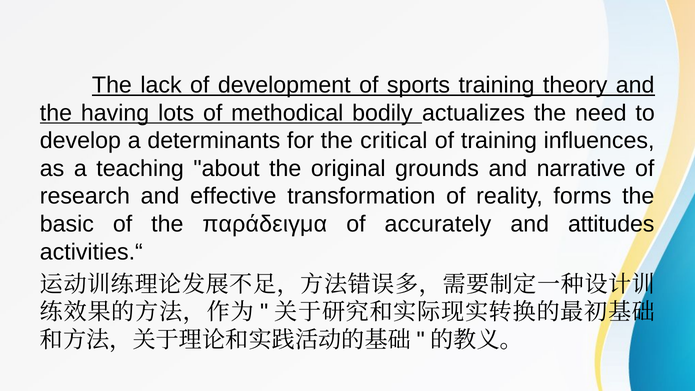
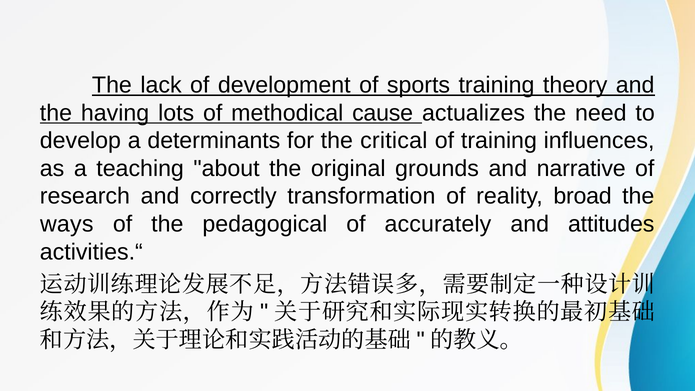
bodily: bodily -> cause (383, 113)
effective: effective -> correctly (233, 196)
forms: forms -> broad (583, 196)
basic: basic -> ways (67, 224)
παράδειγμα: παράδειγμα -> pedagogical (265, 224)
